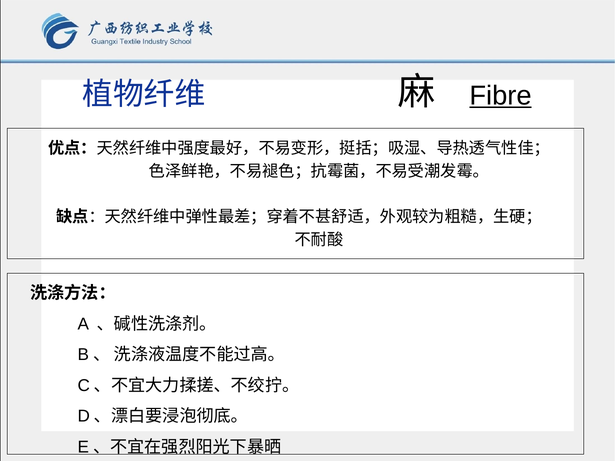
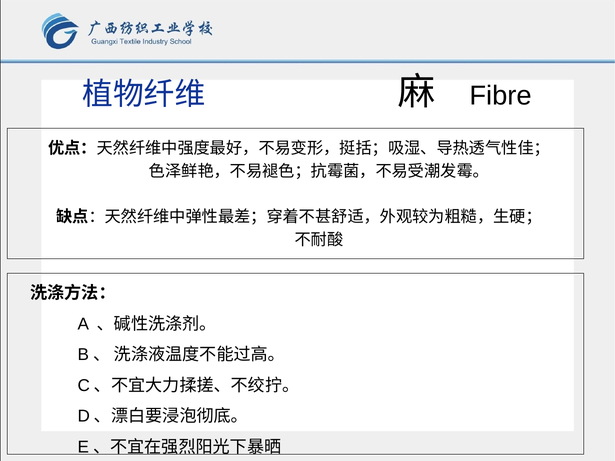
Fibre underline: present -> none (501, 96)
